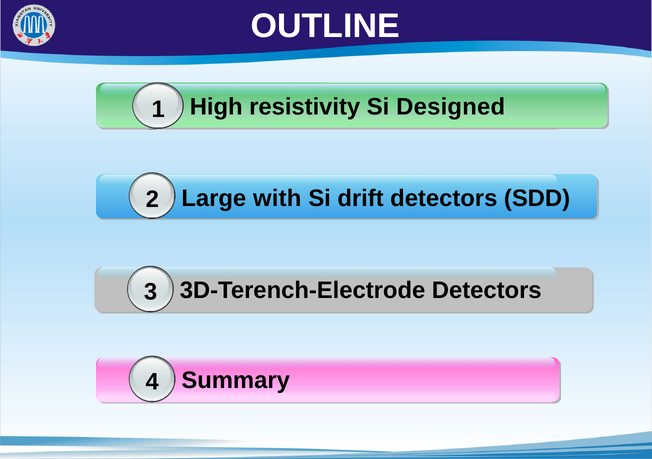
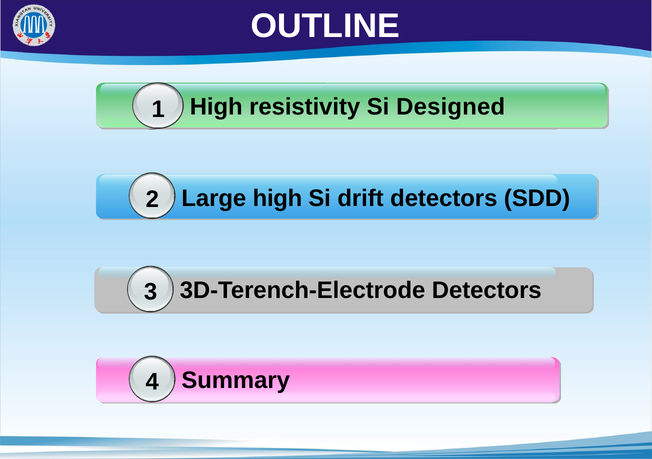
Large with: with -> high (277, 198)
